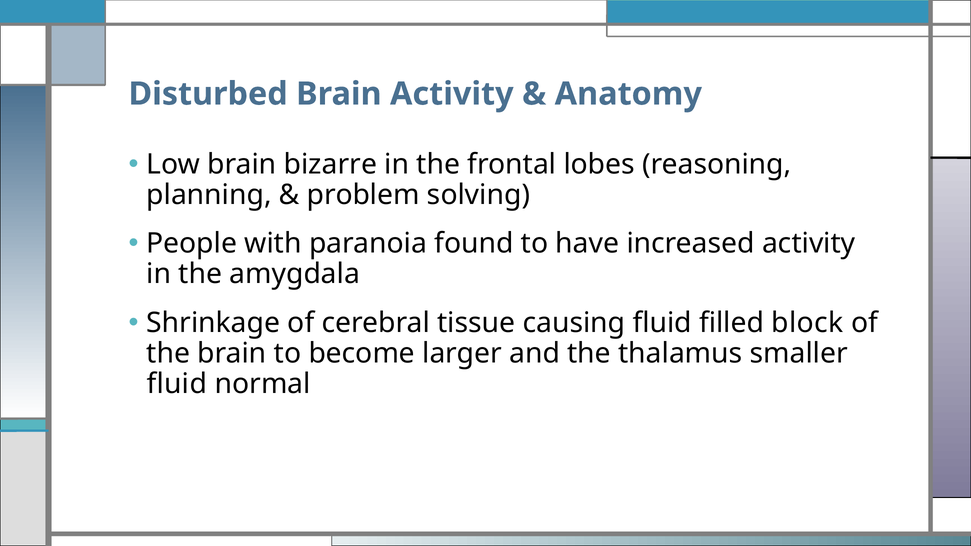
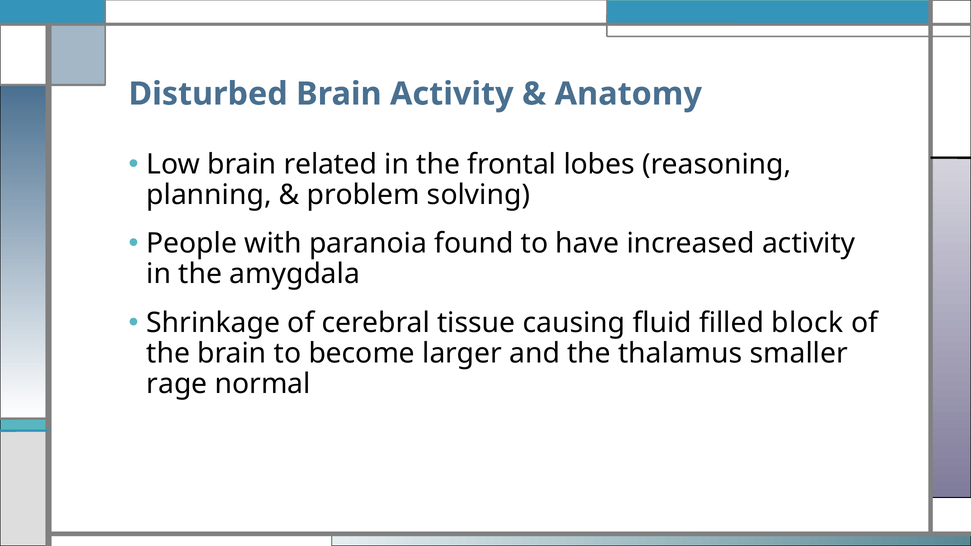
bizarre: bizarre -> related (330, 164)
fluid: fluid -> rage (177, 384)
